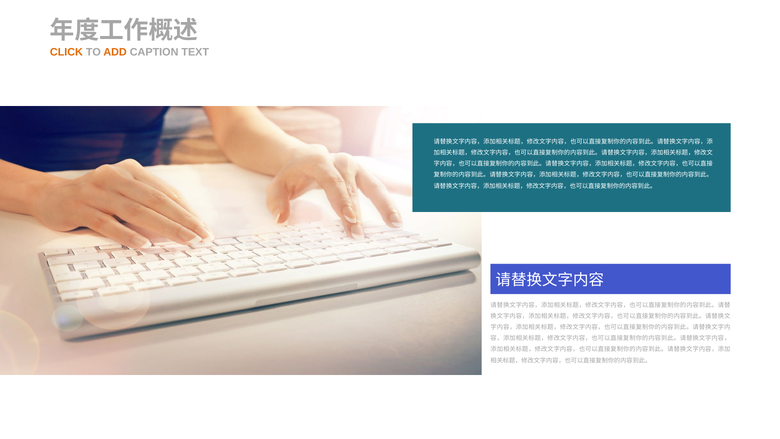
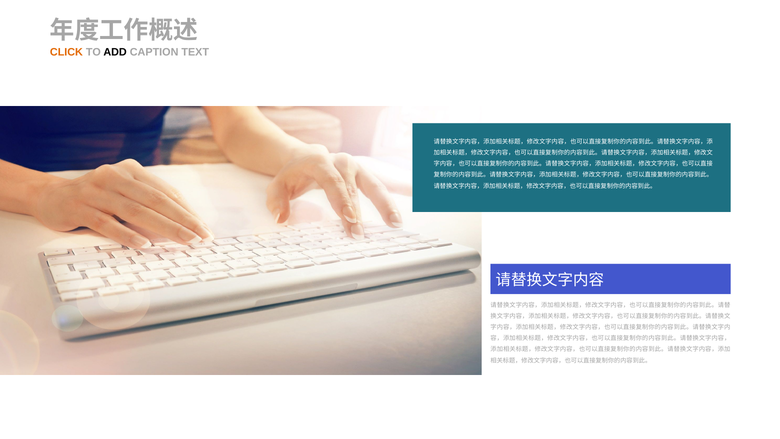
ADD colour: orange -> black (115, 52)
